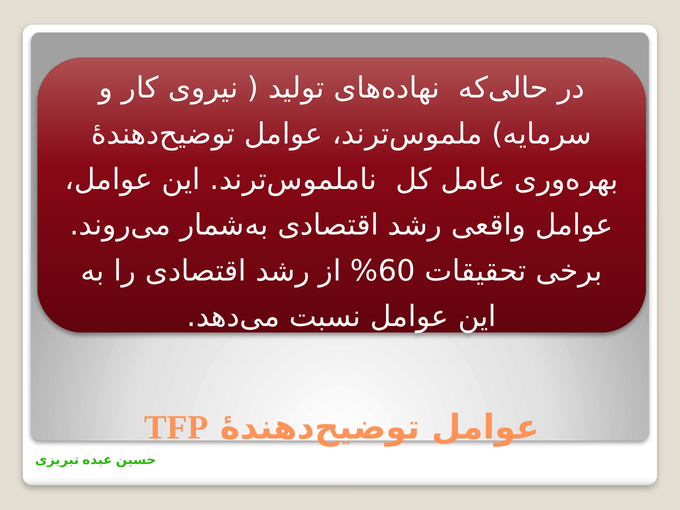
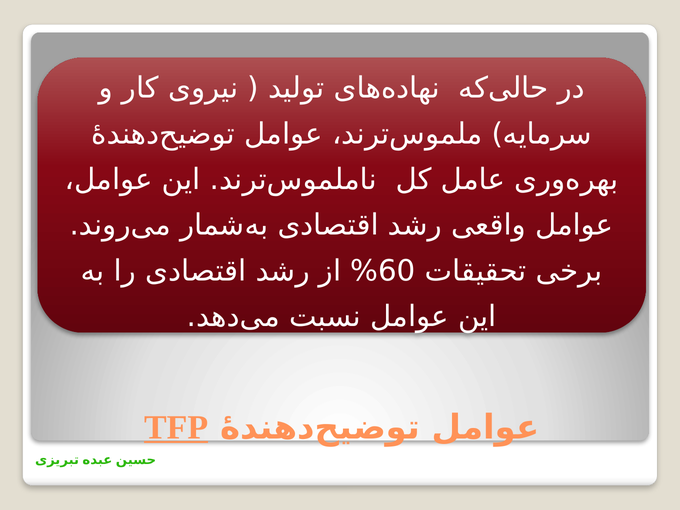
TFP underline: none -> present (176, 427)
